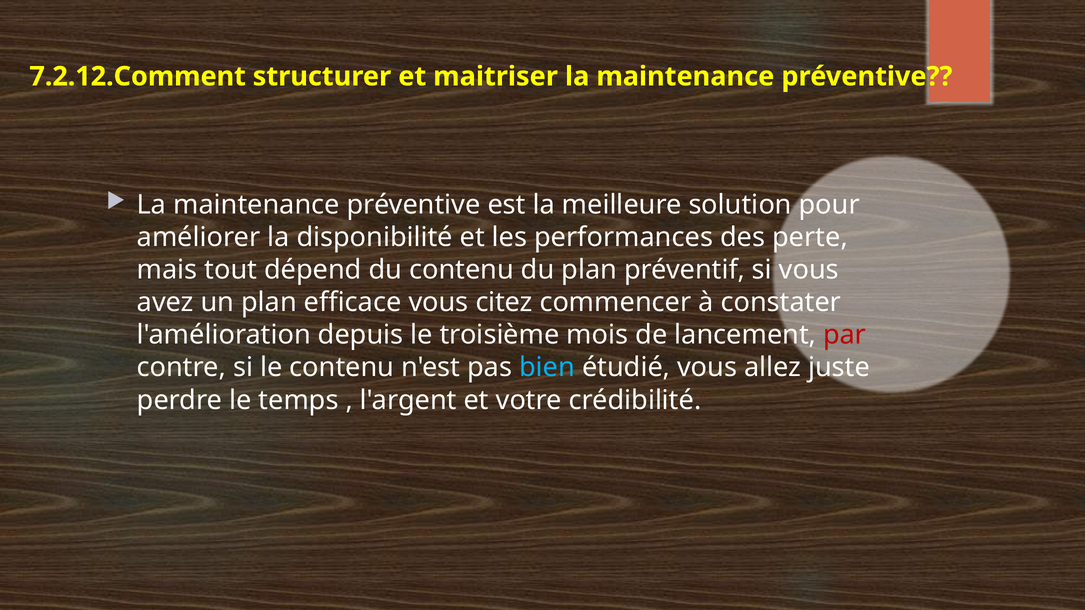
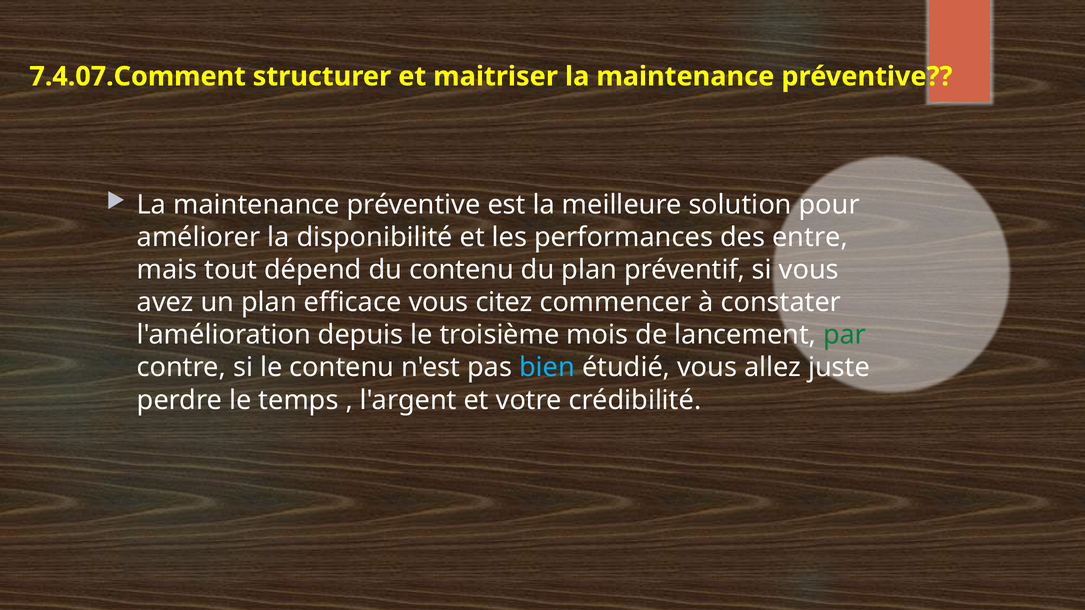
7.2.12.Comment: 7.2.12.Comment -> 7.4.07.Comment (138, 76)
perte: perte -> entre (810, 238)
par colour: red -> green (845, 335)
